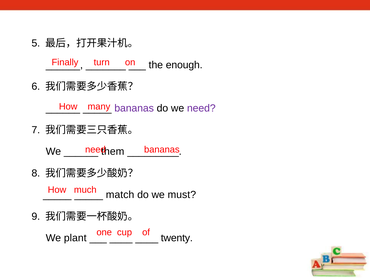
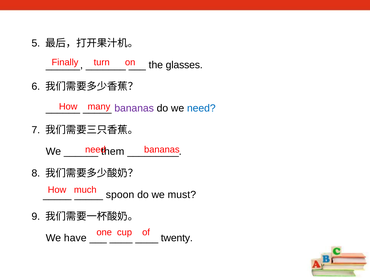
enough: enough -> glasses (184, 65)
need colour: purple -> blue (201, 108)
match: match -> spoon (120, 194)
plant: plant -> have (75, 238)
